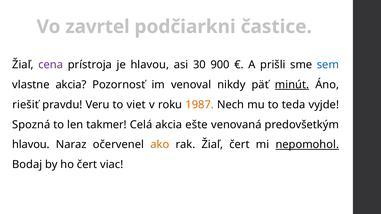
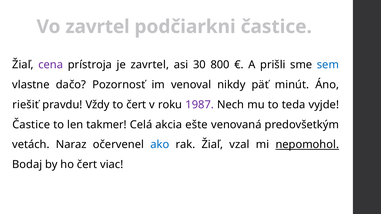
je hlavou: hlavou -> zavrtel (150, 65)
900: 900 -> 800 (220, 65)
vlastne akcia: akcia -> dačo (71, 85)
minút underline: present -> none (292, 85)
Veru: Veru -> Vždy (98, 105)
to viet: viet -> čert (136, 105)
1987 colour: orange -> purple (200, 105)
Spozná: Spozná -> Častice (31, 125)
hlavou: hlavou -> vetách (31, 145)
ako colour: orange -> blue (160, 145)
Žiaľ čert: čert -> vzal (239, 145)
